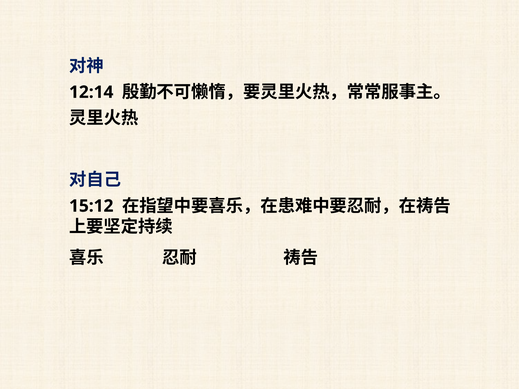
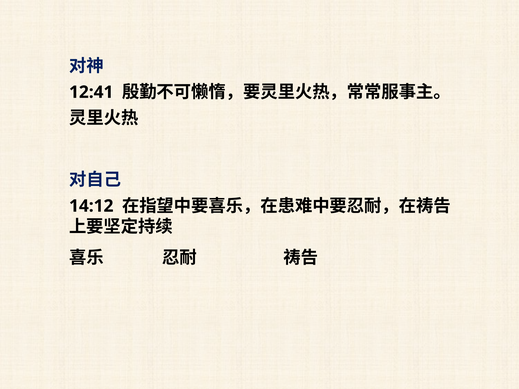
12:14: 12:14 -> 12:41 (91, 92)
15:12: 15:12 -> 14:12 (91, 206)
